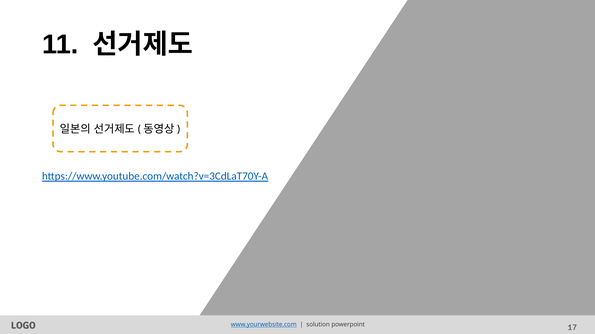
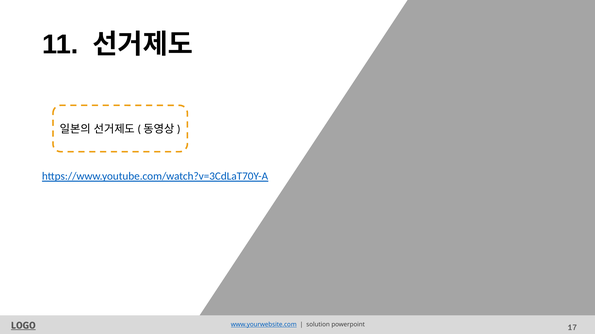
LOGO underline: none -> present (23, 326)
